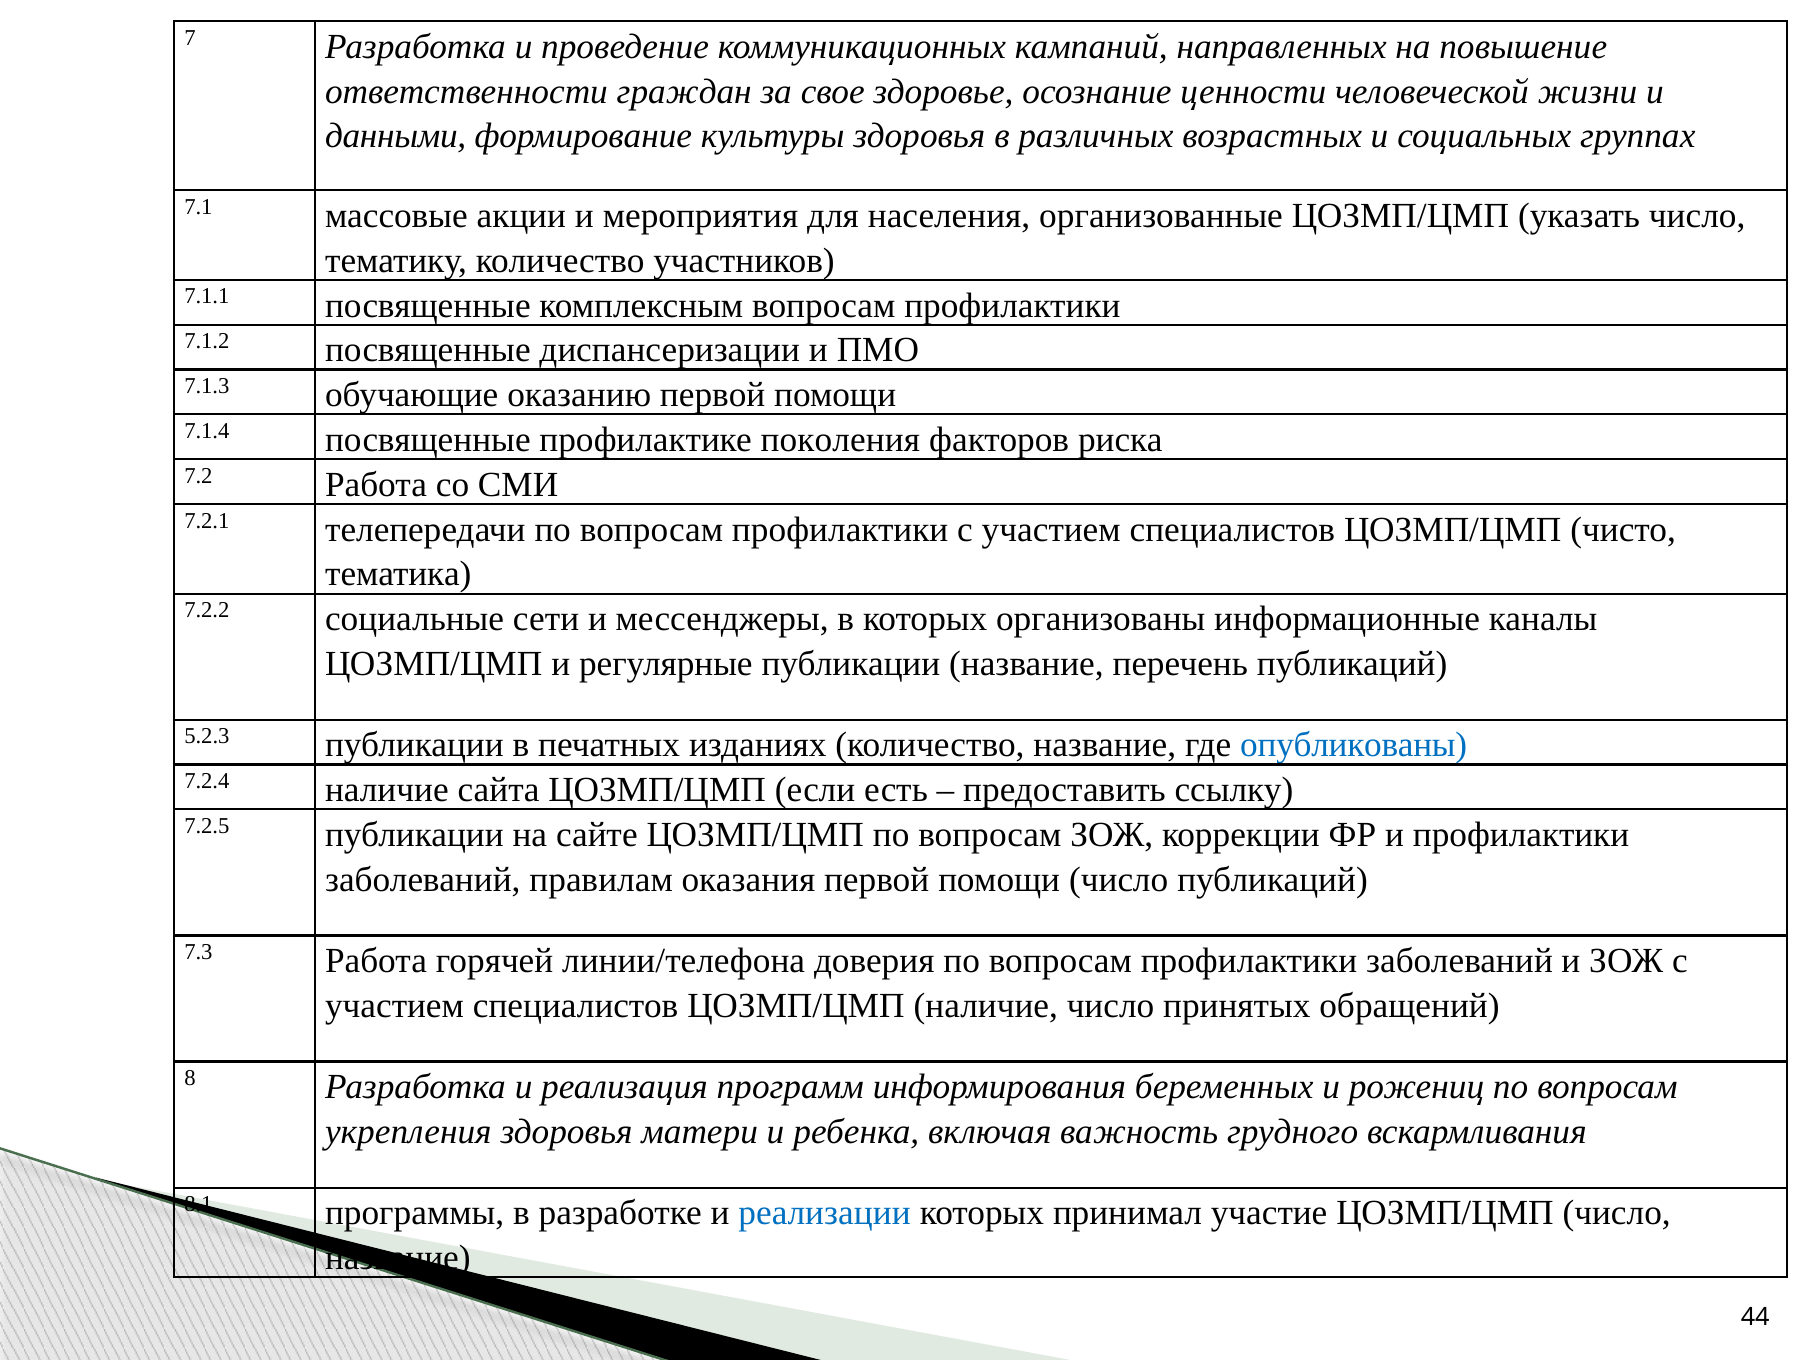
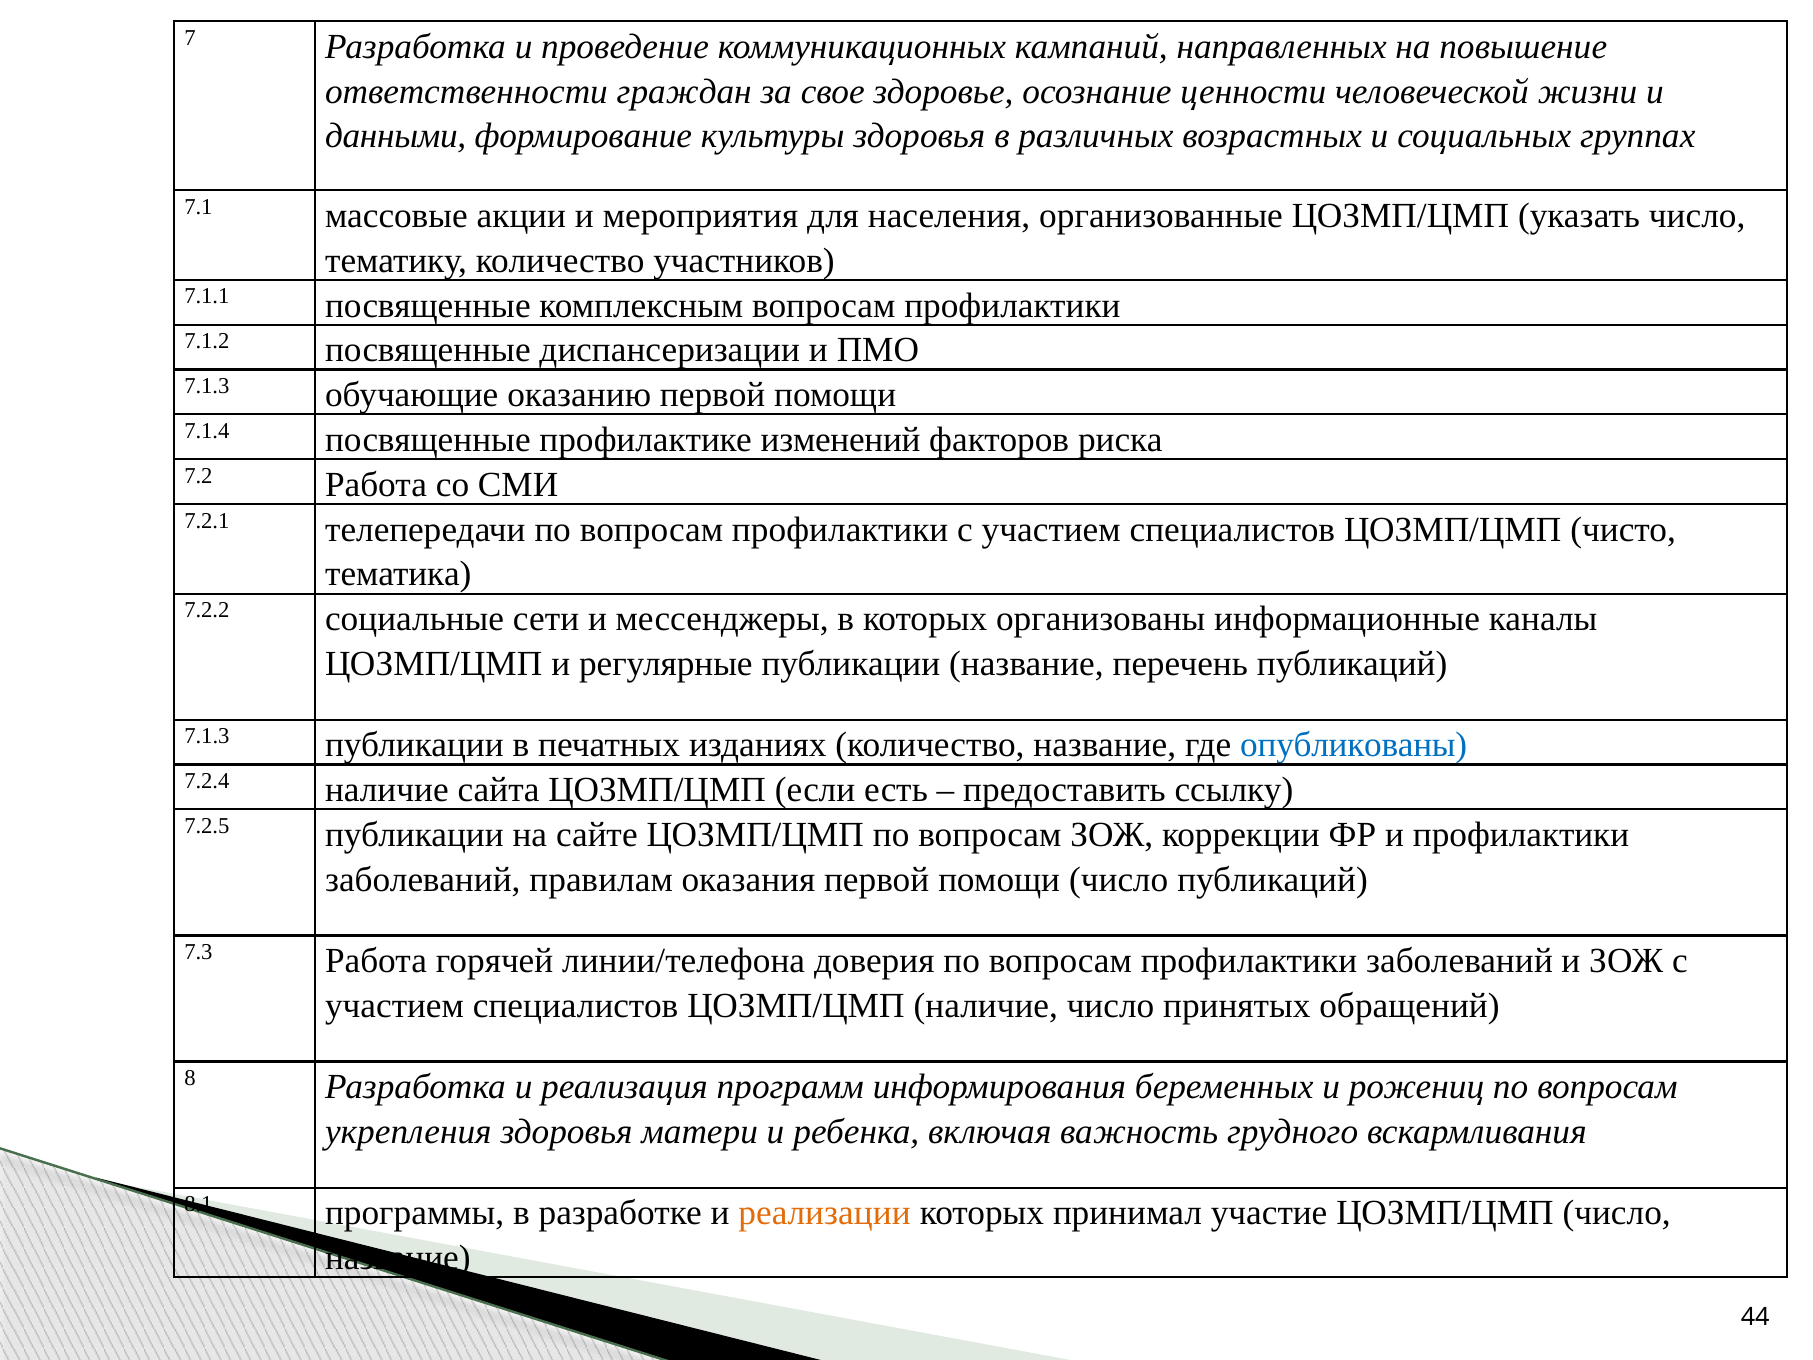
поколения: поколения -> изменений (841, 440)
5.2.3: 5.2.3 -> 7.1.3 (207, 736)
реализации colour: blue -> orange (825, 1213)
